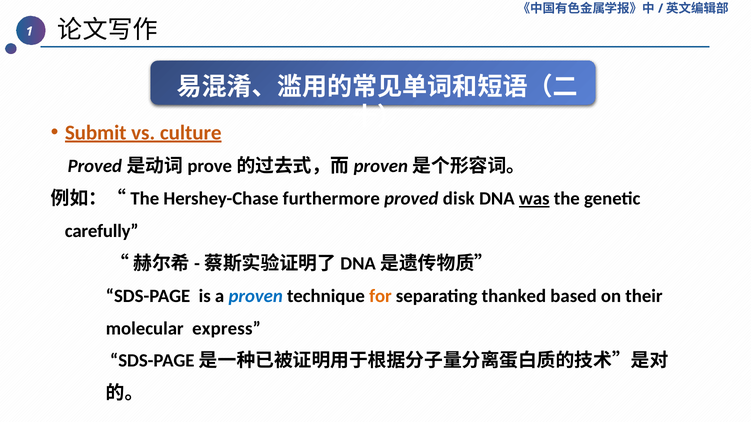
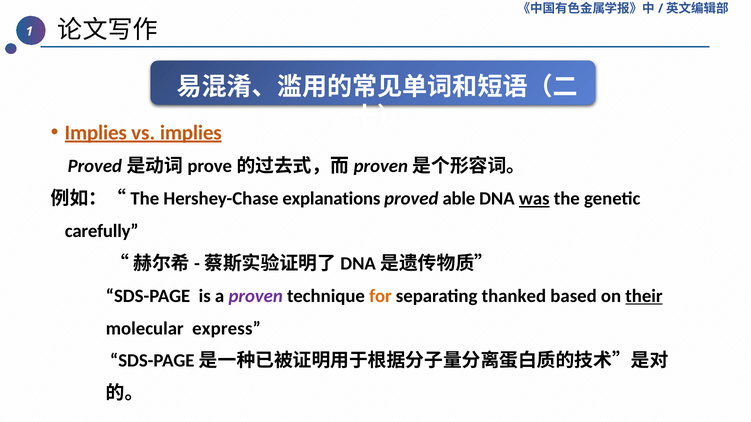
Submit: Submit -> Implies (96, 133)
vs culture: culture -> implies (191, 133)
furthermore: furthermore -> explanations (331, 199)
disk: disk -> able (459, 199)
proven colour: blue -> purple (256, 296)
their underline: none -> present (644, 296)
